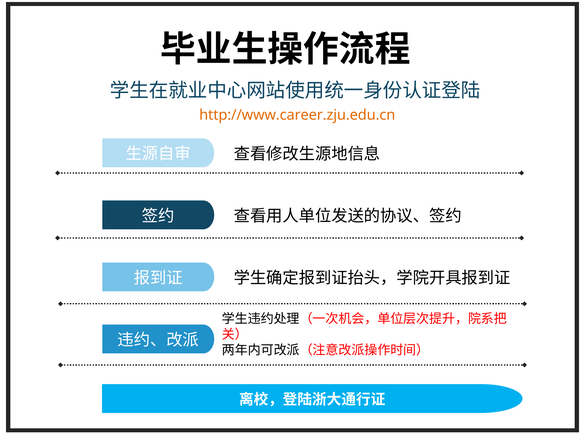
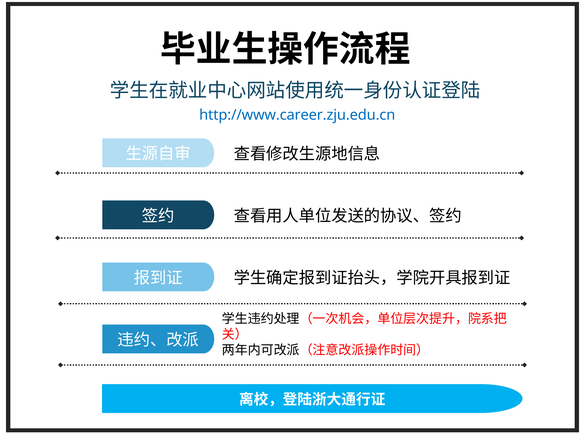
http://www.career.zju.edu.cn colour: orange -> blue (297, 115)
